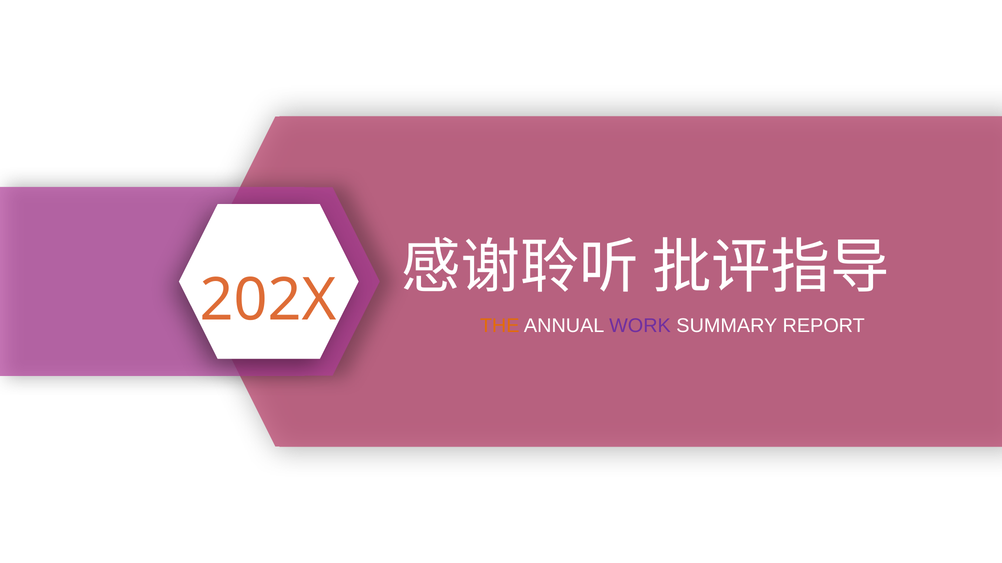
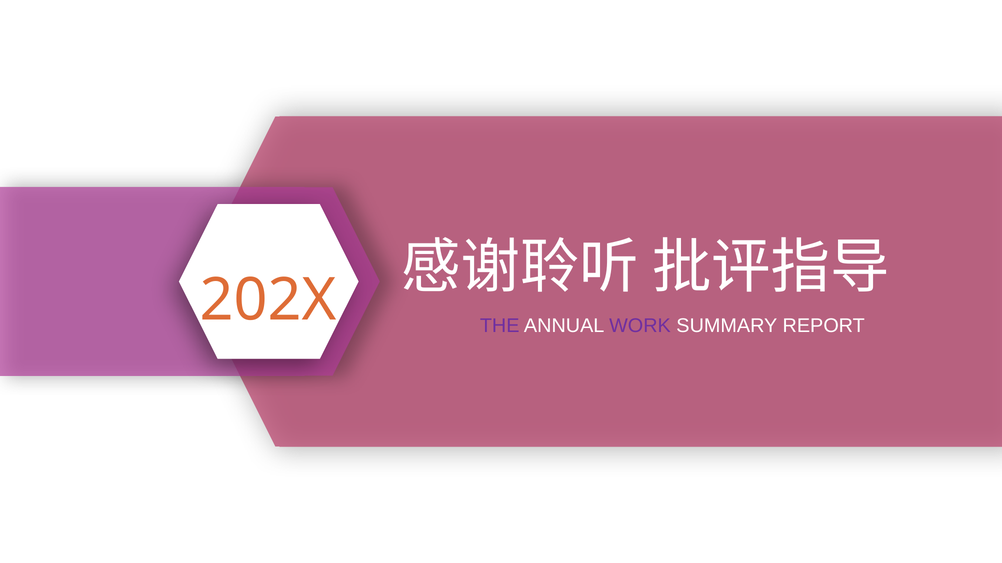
THE colour: orange -> purple (500, 326)
